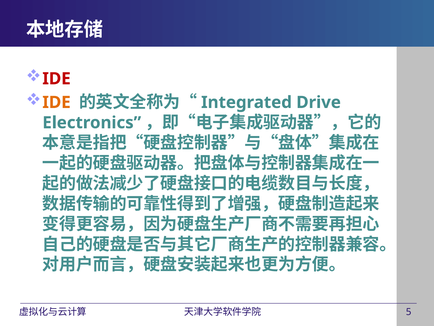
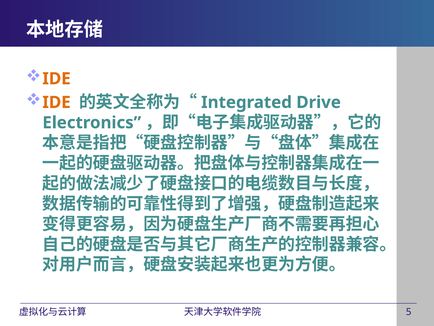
IDE colour: red -> orange (56, 79)
